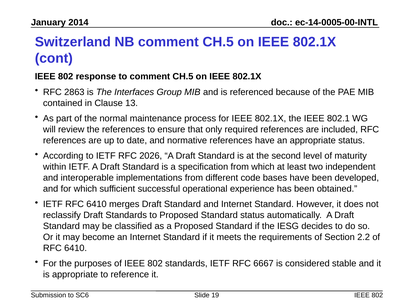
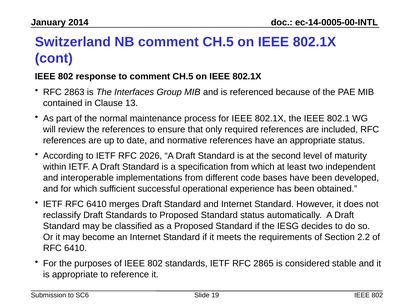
6667: 6667 -> 2865 (264, 263)
